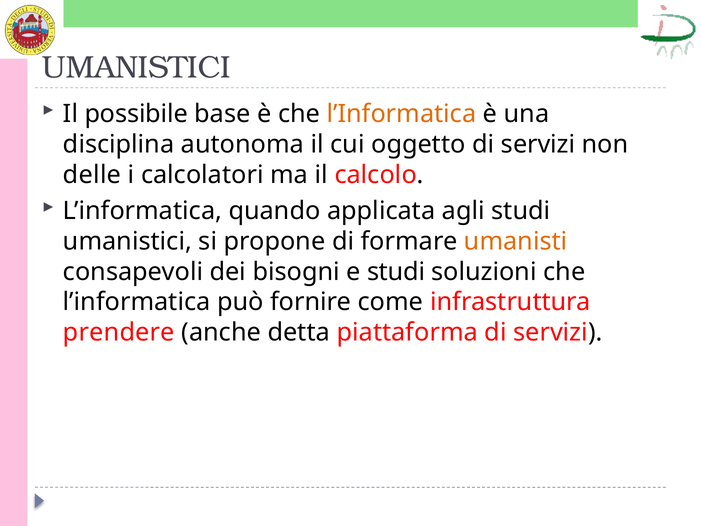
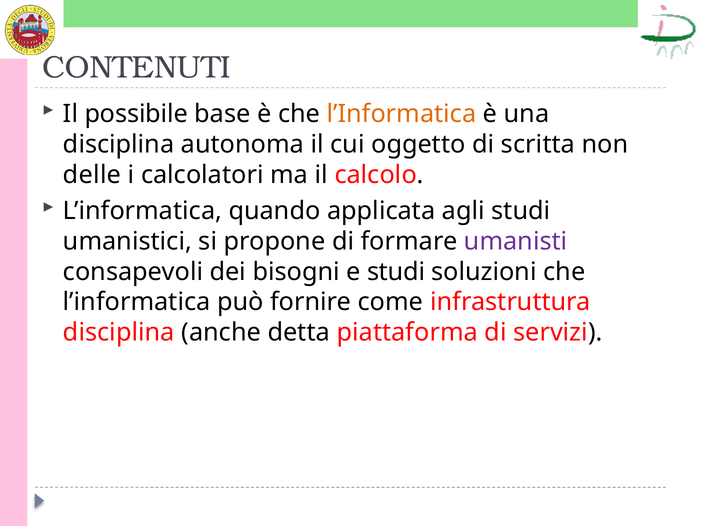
UMANISTICI: UMANISTICI -> CONTENUTI (136, 68)
oggetto di servizi: servizi -> scritta (538, 144)
umanisti colour: orange -> purple (516, 241)
prendere: prendere -> disciplina (119, 332)
